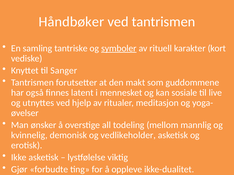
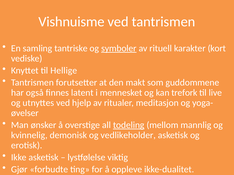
Håndbøker: Håndbøker -> Vishnuisme (71, 22)
Sanger: Sanger -> Hellige (64, 71)
sosiale: sosiale -> trefork (184, 93)
todeling underline: none -> present (129, 125)
